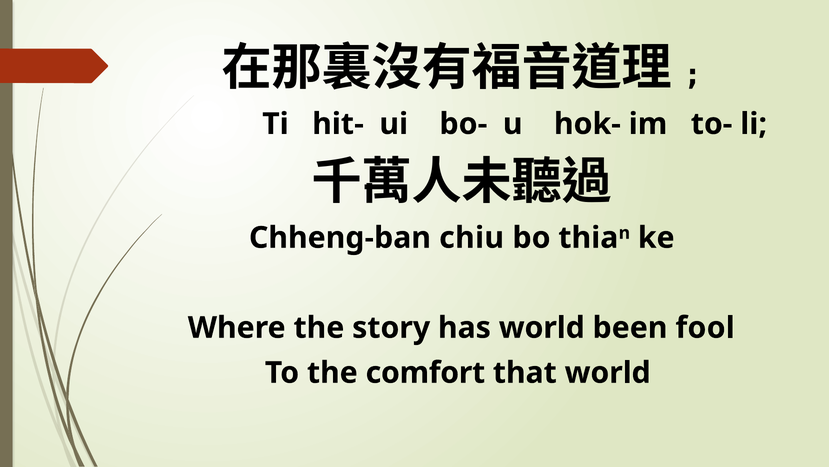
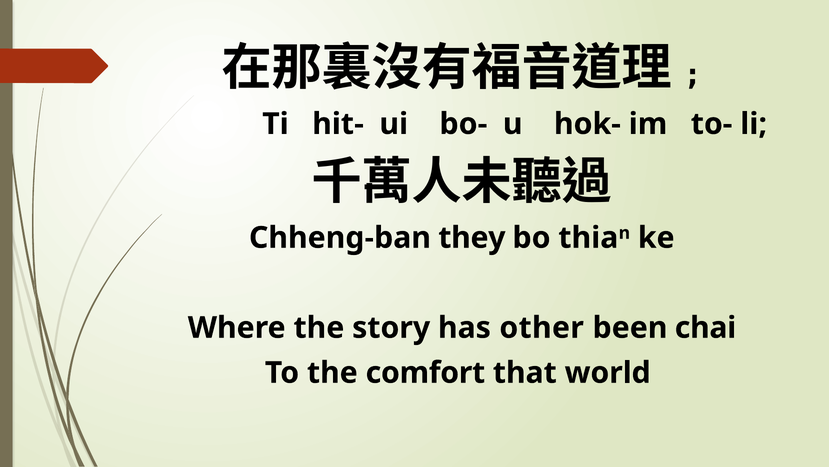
chiu: chiu -> they (472, 237)
has world: world -> other (542, 327)
fool: fool -> chai (705, 327)
